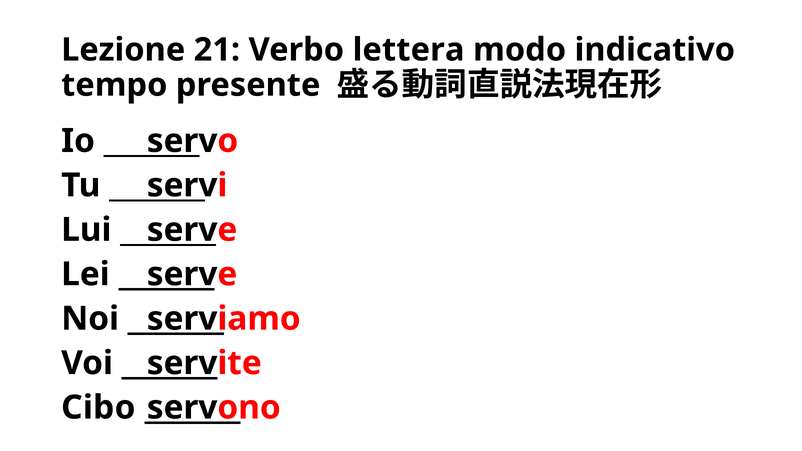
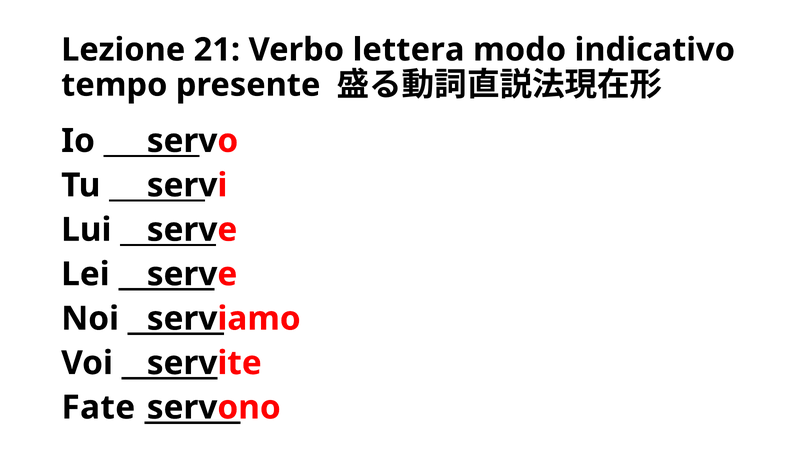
Cibo: Cibo -> Fate (98, 408)
